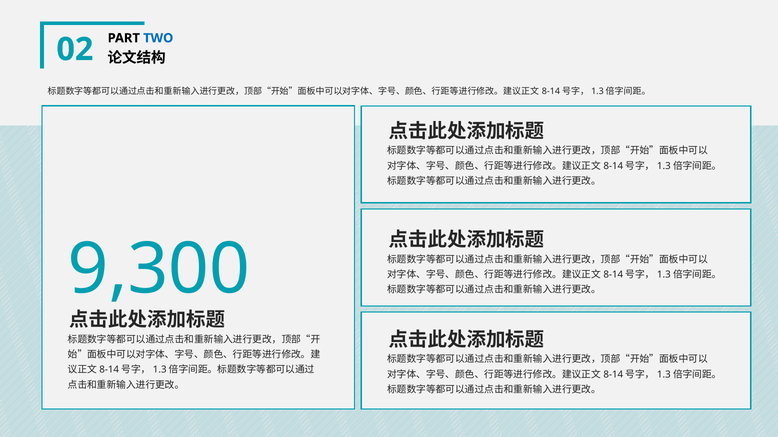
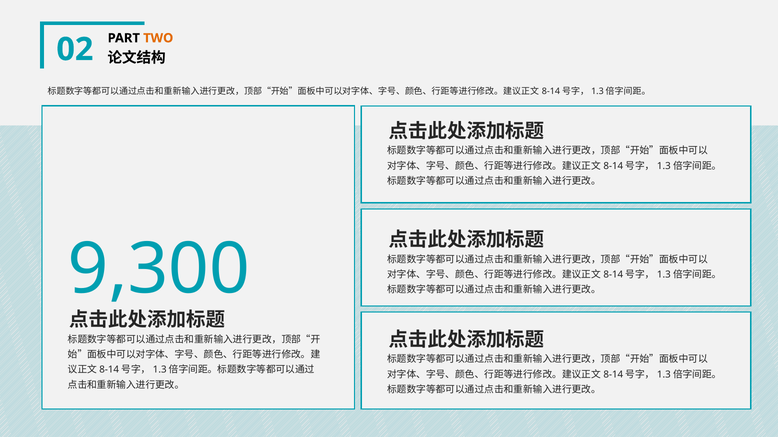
TWO colour: blue -> orange (158, 38)
